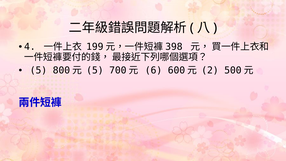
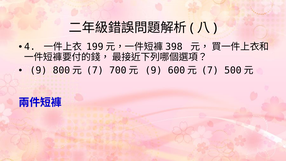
5: 5 -> 9 (38, 70)
5: 5 -> 7 (95, 70)
6: 6 -> 9 (153, 70)
2: 2 -> 7 (210, 70)
